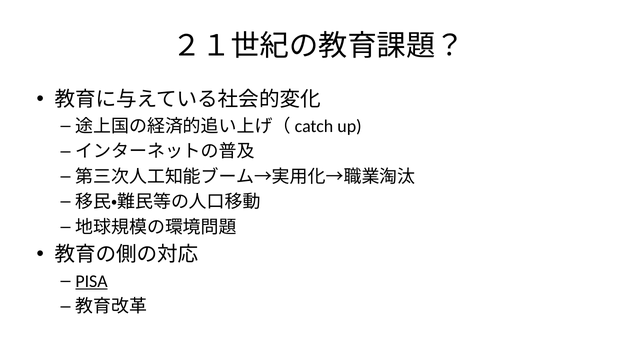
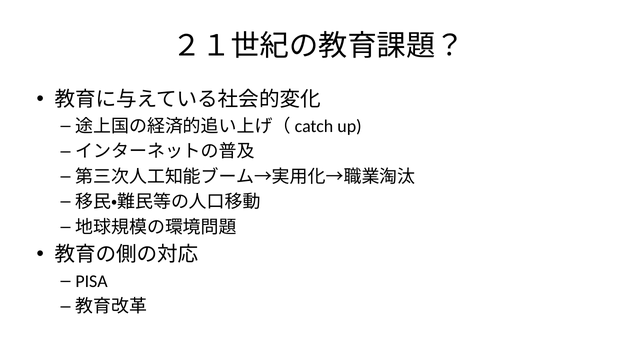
PISA underline: present -> none (92, 282)
